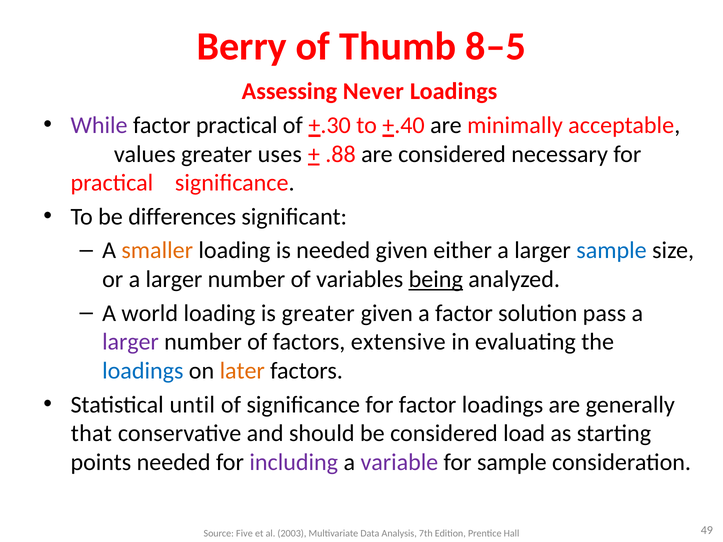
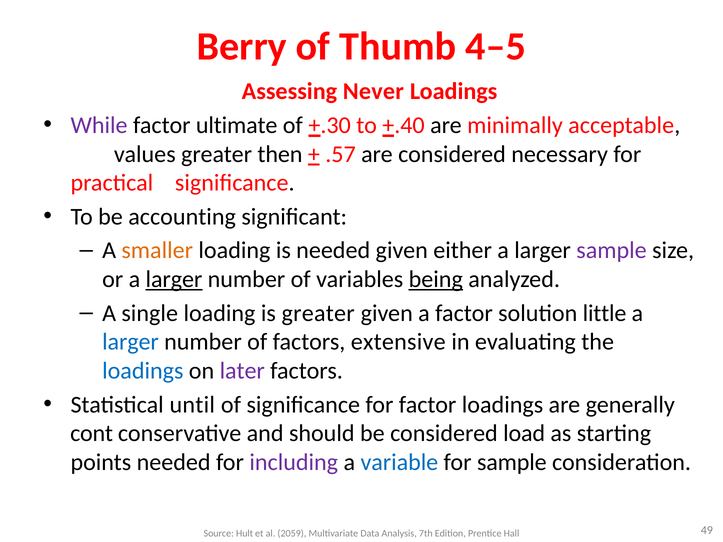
8–5: 8–5 -> 4–5 (496, 47)
factor practical: practical -> ultimate (237, 125)
uses: uses -> then (280, 154)
.88: .88 -> .57 (341, 154)
differences: differences -> accounting (182, 217)
sample colour: blue -> purple (612, 251)
larger underline: none -> present (174, 280)
world: world -> single (150, 313)
pass: pass -> little (605, 313)
larger colour: purple -> blue (130, 342)
later colour: orange -> purple (242, 371)
that: that -> cont (92, 434)
variable colour: purple -> blue (399, 463)
Five: Five -> Hult (245, 534)
2003: 2003 -> 2059 (292, 534)
